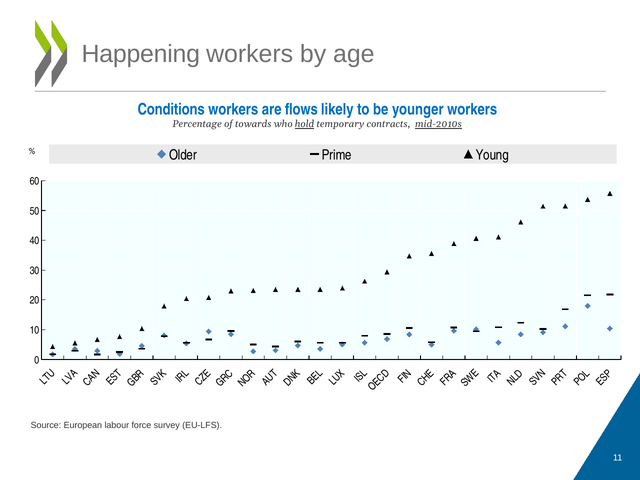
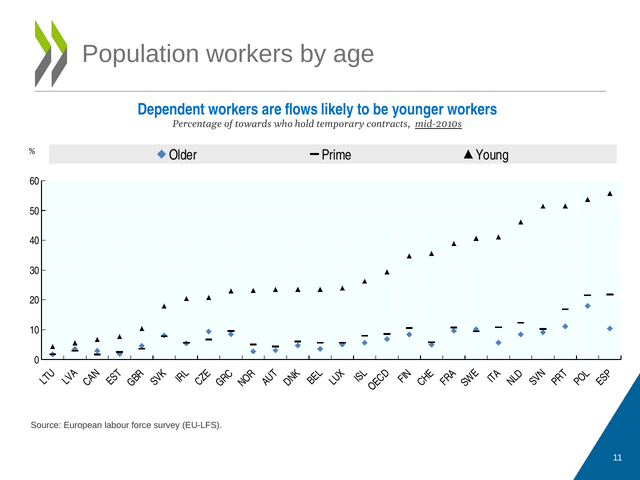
Happening: Happening -> Population (141, 54)
Conditions: Conditions -> Dependent (171, 109)
hold underline: present -> none (305, 124)
